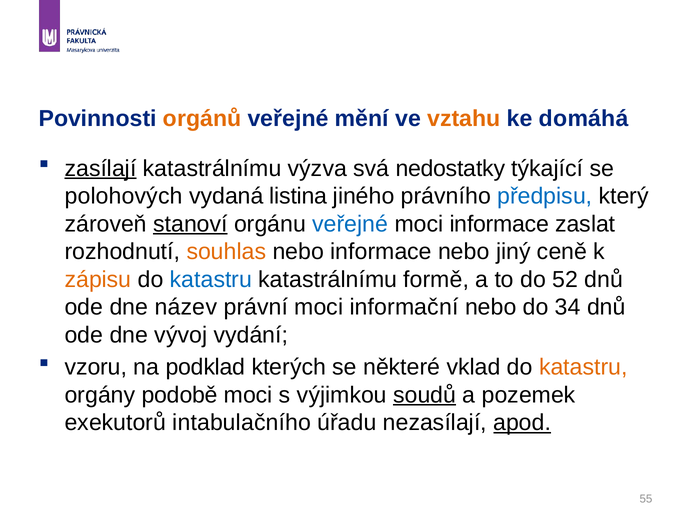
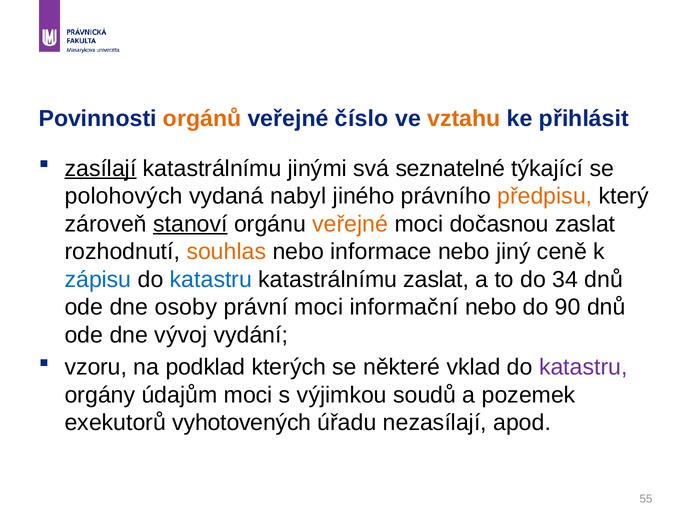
mění: mění -> číslo (362, 119)
domáhá: domáhá -> přihlásit (584, 119)
výzva: výzva -> jinými (317, 168)
nedostatky: nedostatky -> seznatelné (450, 168)
listina: listina -> nabyl (298, 196)
předpisu colour: blue -> orange (545, 196)
veřejné colour: blue -> orange (350, 224)
moci informace: informace -> dočasnou (499, 224)
zápisu colour: orange -> blue (98, 279)
katastrálnímu formě: formě -> zaslat (436, 279)
52: 52 -> 34 (565, 279)
název: název -> osoby (186, 307)
34: 34 -> 90 (568, 307)
katastru colour: orange -> purple (583, 367)
podobě: podobě -> údajům (180, 395)
soudů underline: present -> none (425, 395)
intabulačního: intabulačního -> vyhotovených (242, 422)
apod underline: present -> none (522, 422)
